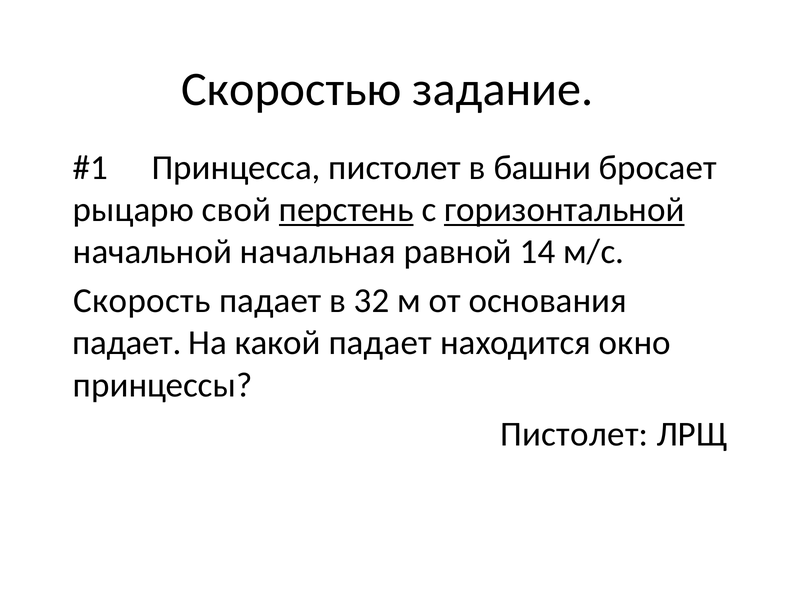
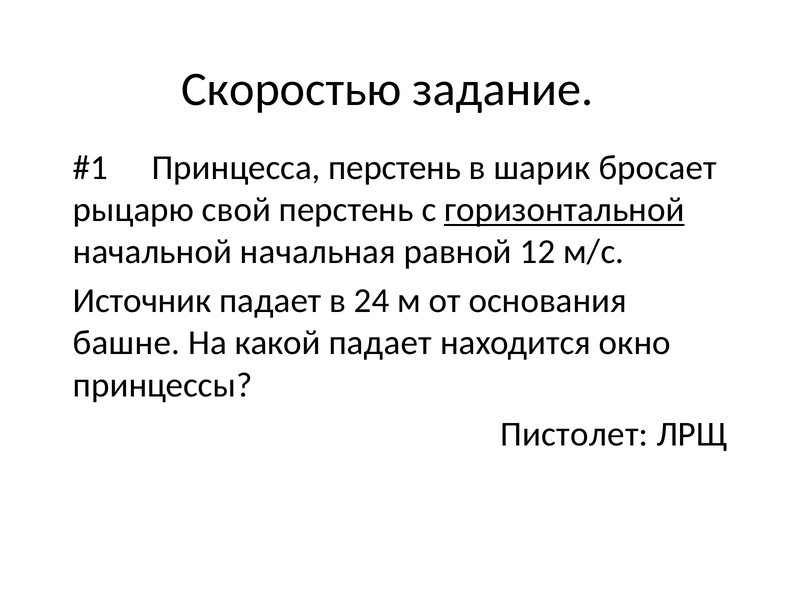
Принцесса пистолет: пистолет -> перстень (395, 168)
башни: башни -> шарик (542, 168)
перстень underline: present -> none (346, 210)
14: 14 -> 12 (538, 252)
Скорость: Скорость -> Источник (142, 301)
32: 32 -> 24 (372, 301)
падает: падает -> башне (127, 343)
